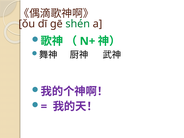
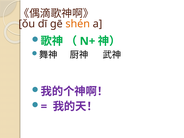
shén colour: green -> orange (78, 24)
